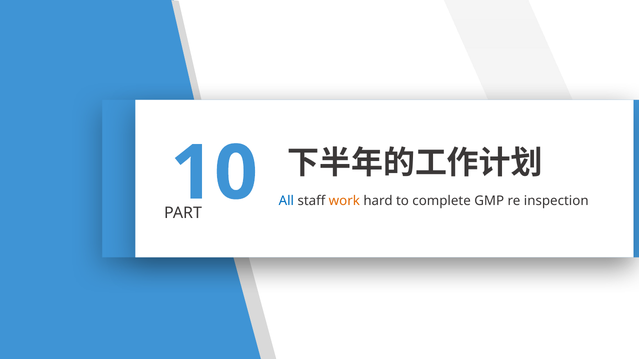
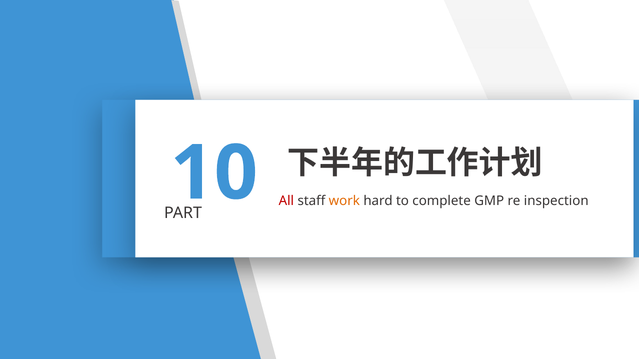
All colour: blue -> red (286, 201)
